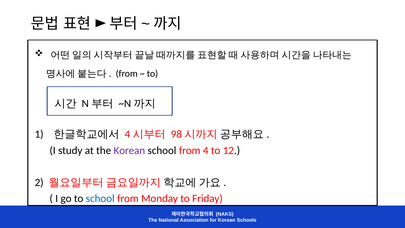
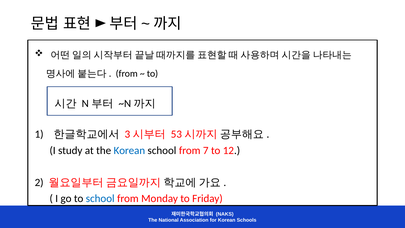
4: 4 -> 3 (127, 134)
98: 98 -> 53 (176, 134)
Korean colour: purple -> blue (129, 150)
from 4: 4 -> 7 (206, 150)
